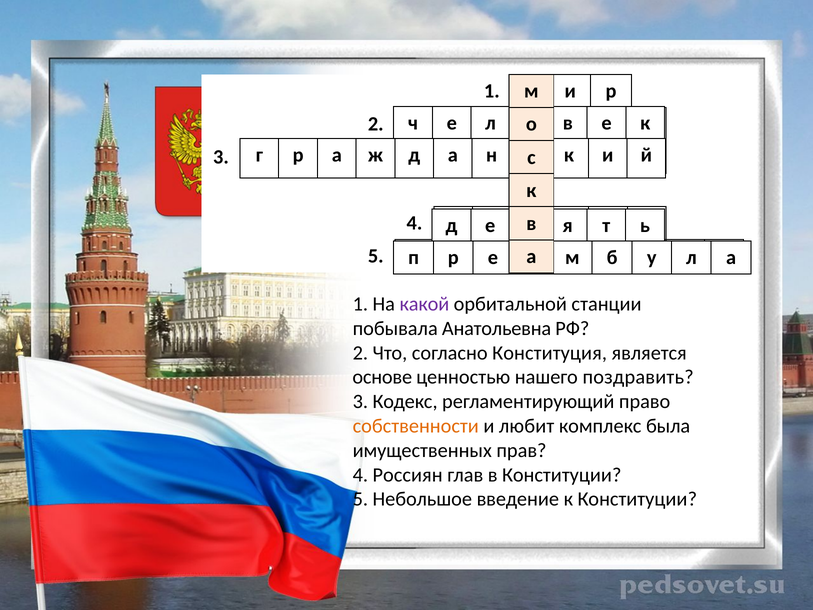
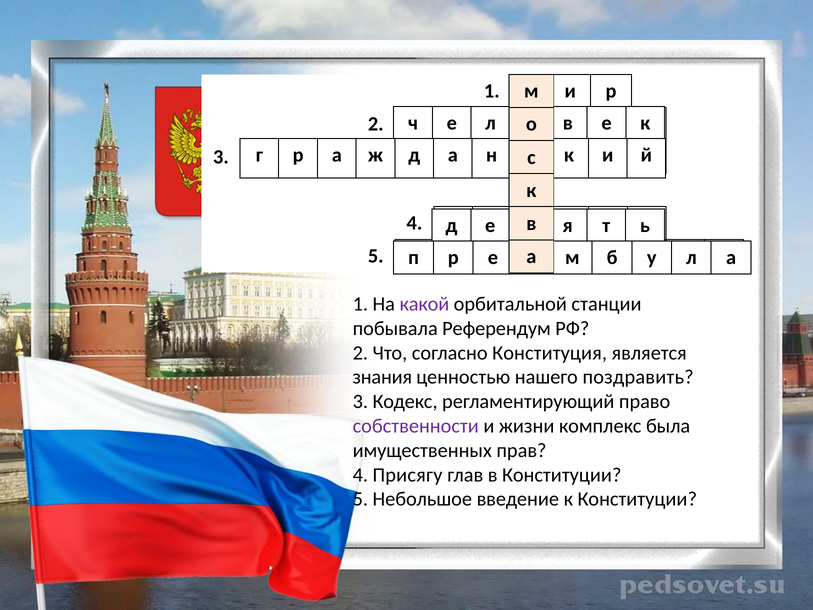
Анатольевна: Анатольевна -> Референдум (496, 328)
основе: основе -> знания (382, 377)
собственности colour: orange -> purple (416, 426)
любит: любит -> жизни (527, 426)
Россиян: Россиян -> Присягу (407, 475)
